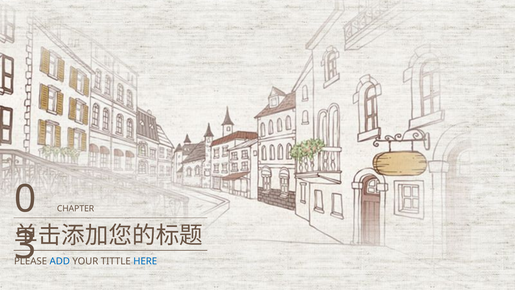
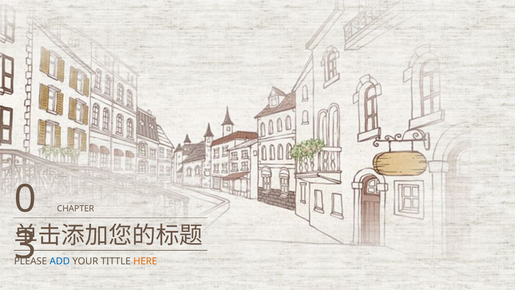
HERE colour: blue -> orange (145, 261)
